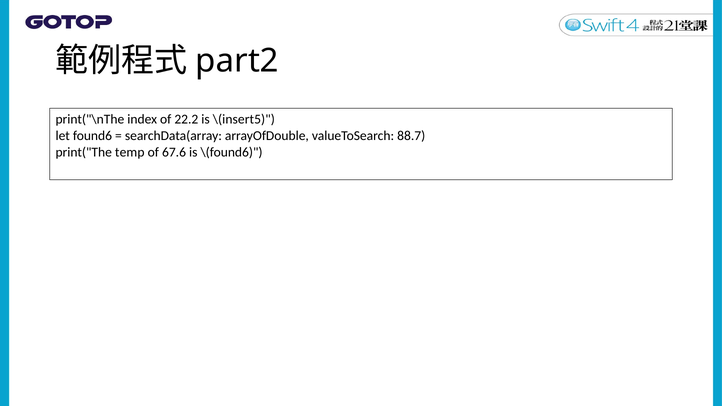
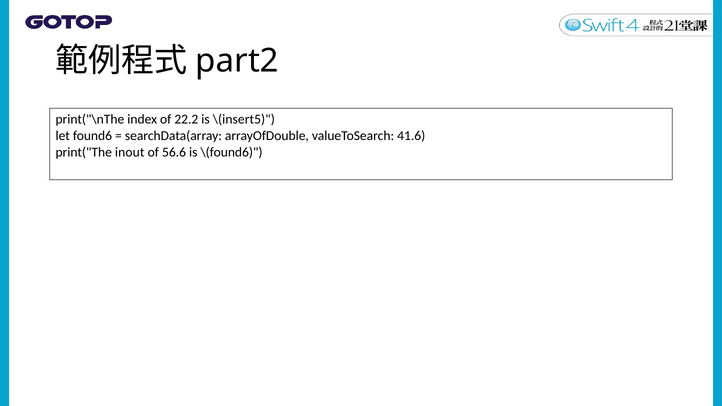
88.7: 88.7 -> 41.6 (411, 136)
temp: temp -> inout (130, 152)
67.6: 67.6 -> 56.6 (174, 152)
